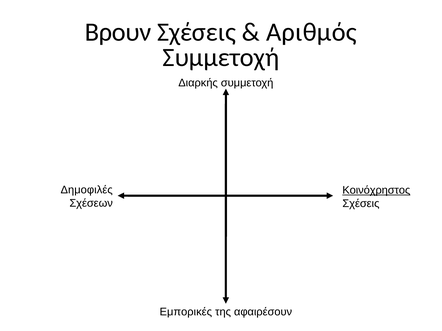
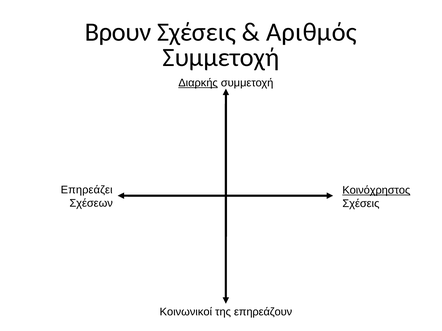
Διαρκής underline: none -> present (198, 83)
Δημοφιλές: Δημοφιλές -> Επηρεάζει (87, 190)
Εμπορικές: Εμπορικές -> Κοινωνικοί (186, 312)
αφαιρέσουν: αφαιρέσουν -> επηρεάζουν (263, 312)
